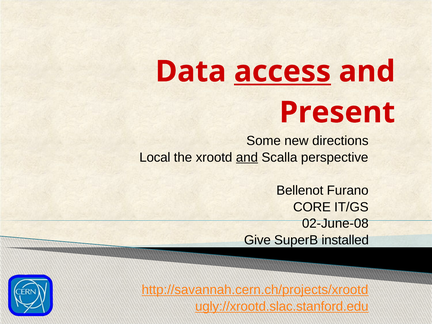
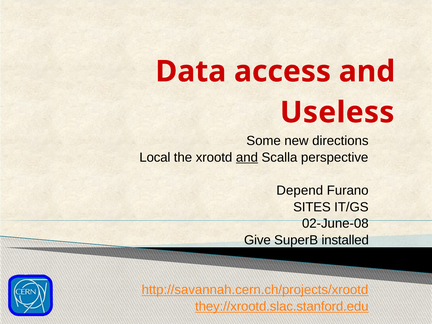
access underline: present -> none (282, 72)
Present: Present -> Useless (337, 112)
Bellenot: Bellenot -> Depend (300, 191)
CORE: CORE -> SITES (312, 207)
ugly://xrootd.slac.stanford.edu: ugly://xrootd.slac.stanford.edu -> they://xrootd.slac.stanford.edu (282, 306)
